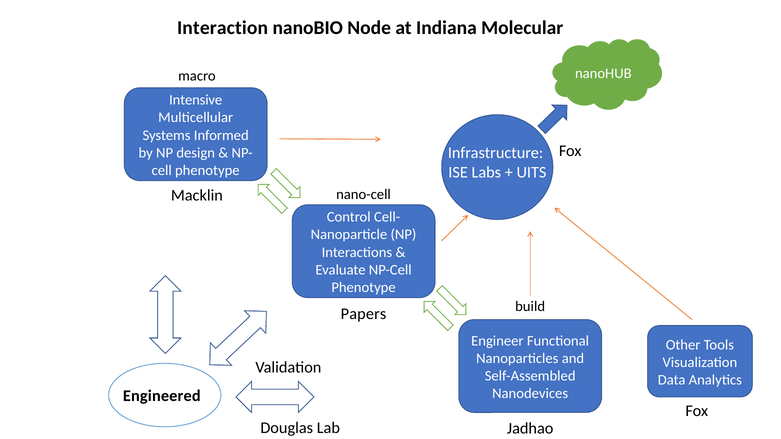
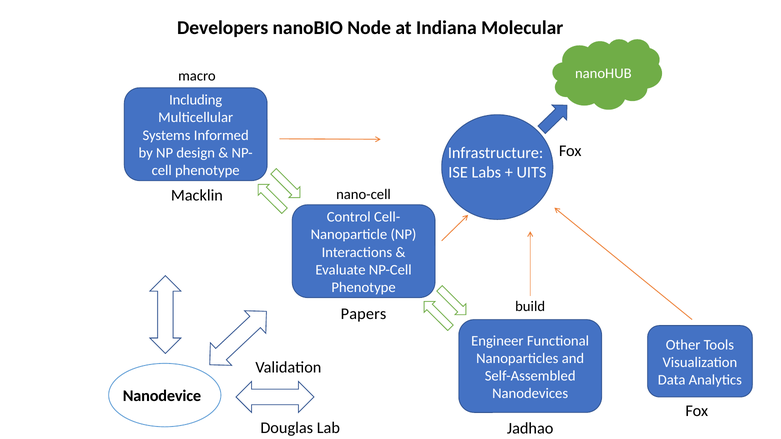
Interaction: Interaction -> Developers (223, 28)
Intensive: Intensive -> Including (196, 100)
Engineered: Engineered -> Nanodevice (162, 396)
